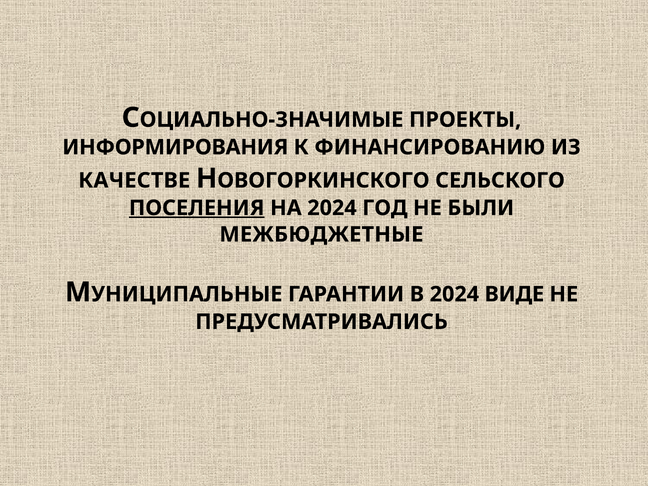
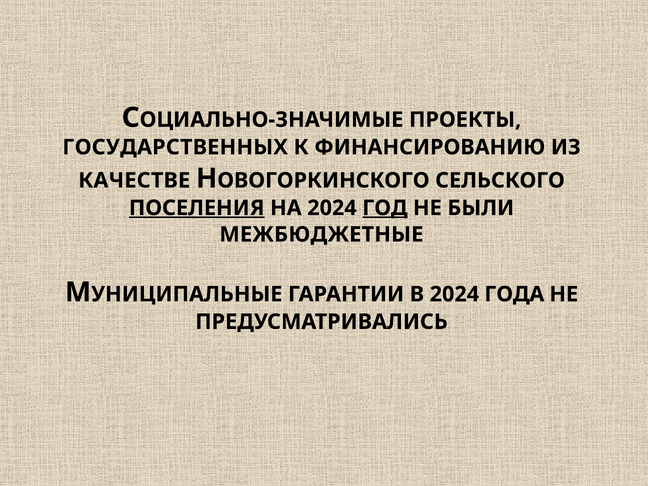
ИНФОРМИРОВАНИЯ: ИНФОРМИРОВАНИЯ -> ГОСУДАРСТВЕННЫХ (175, 147)
ГОД underline: none -> present (385, 208)
ВИДЕ: ВИДЕ -> ГОДА (514, 294)
